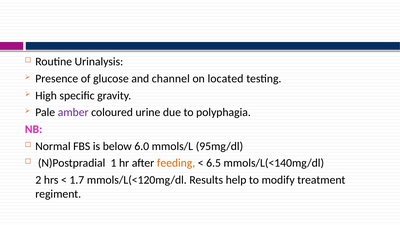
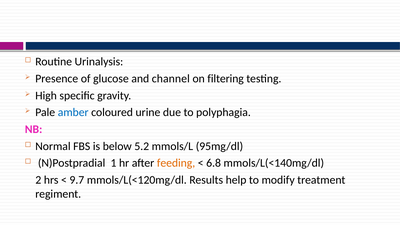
located: located -> filtering (226, 79)
amber colour: purple -> blue (73, 112)
6.0: 6.0 -> 5.2 (142, 146)
6.5: 6.5 -> 6.8 (214, 163)
1.7: 1.7 -> 9.7 (77, 180)
